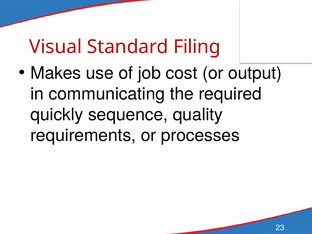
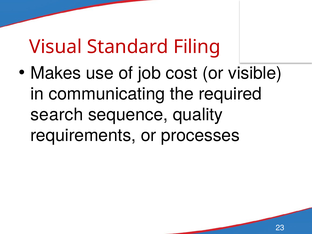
output: output -> visible (255, 73)
quickly: quickly -> search (57, 115)
